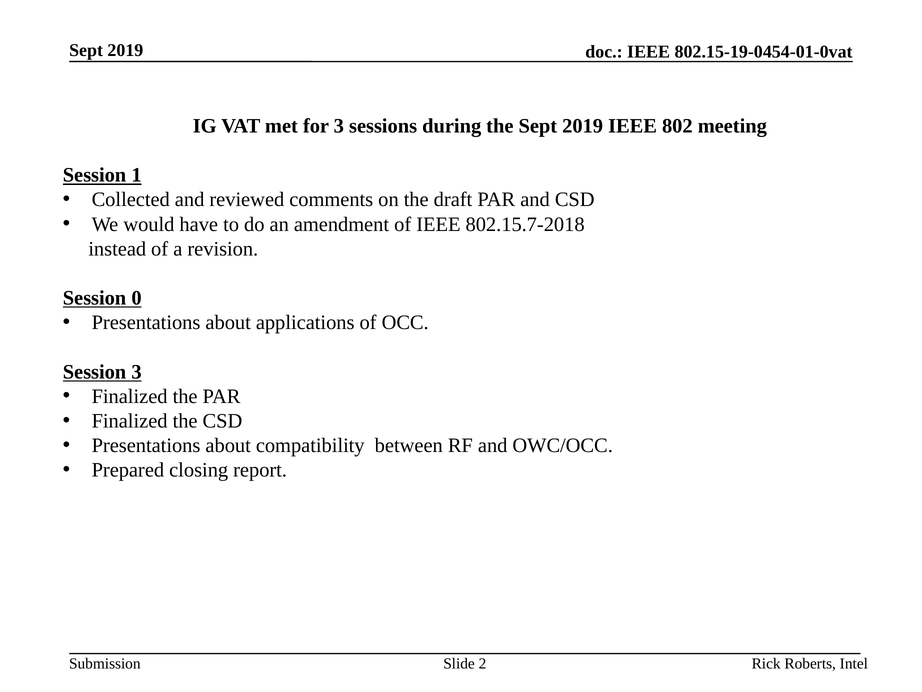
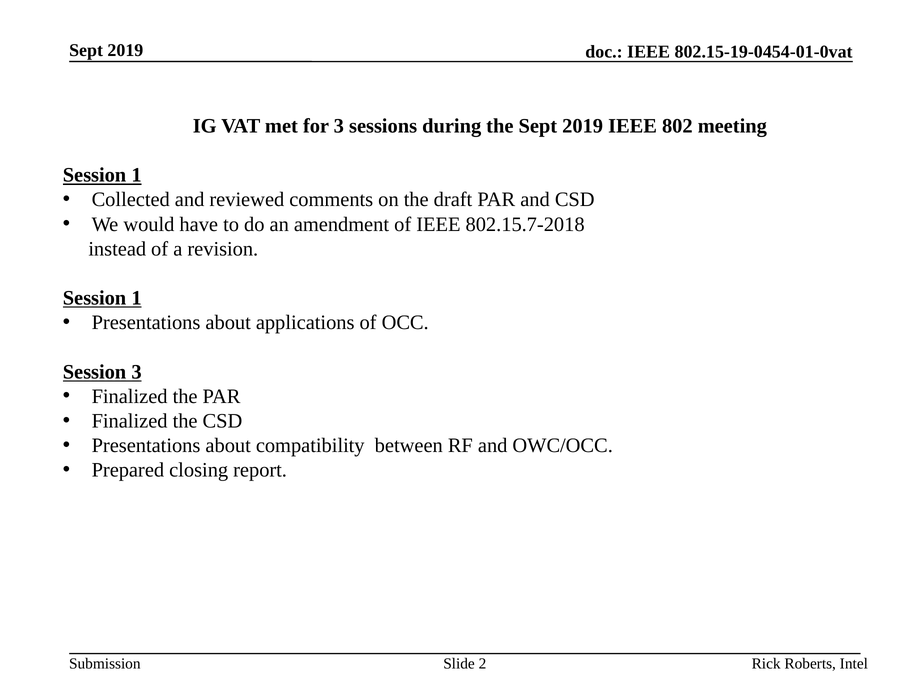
0: 0 -> 1 (137, 298)
